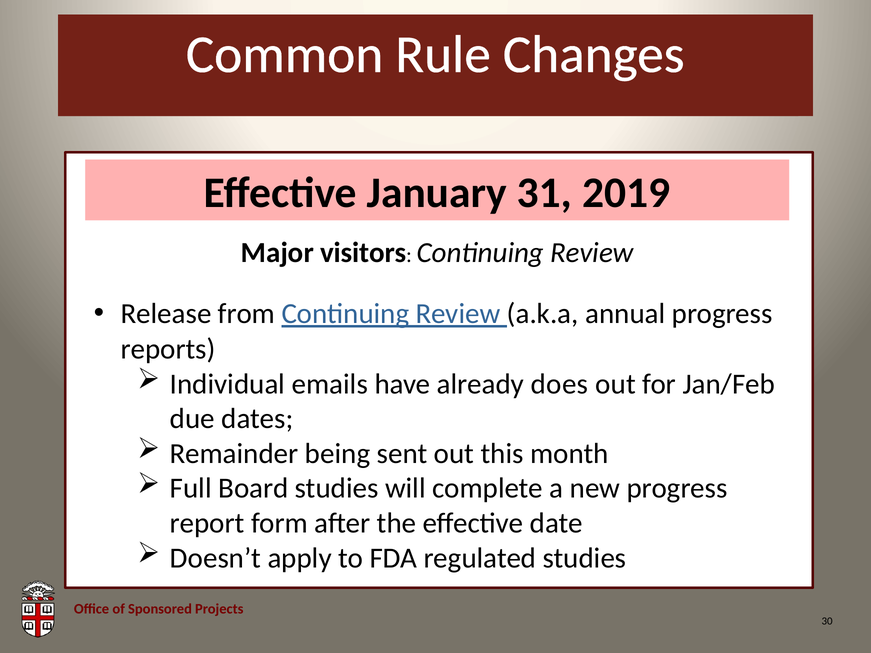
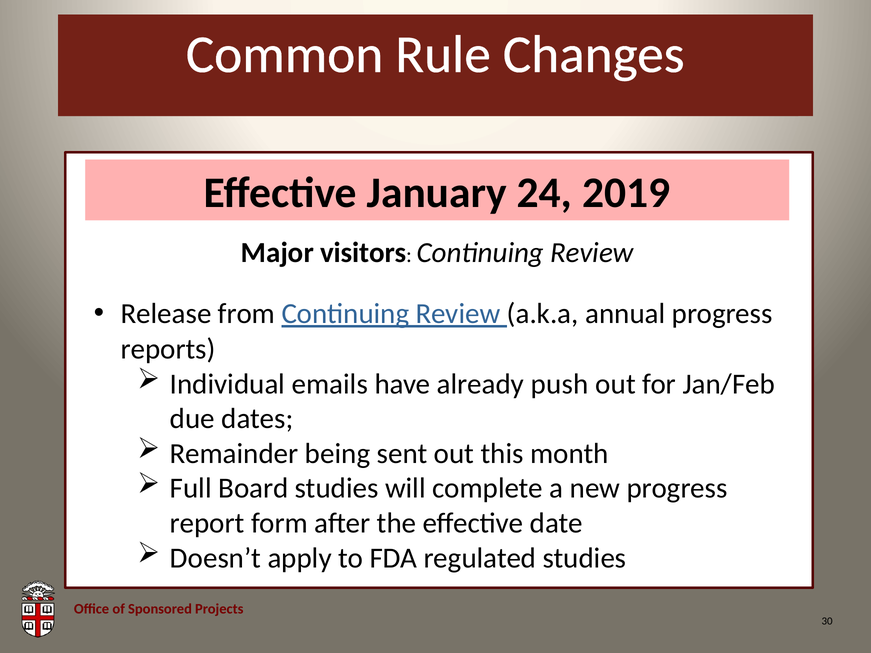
31: 31 -> 24 (544, 193)
does: does -> push (560, 384)
